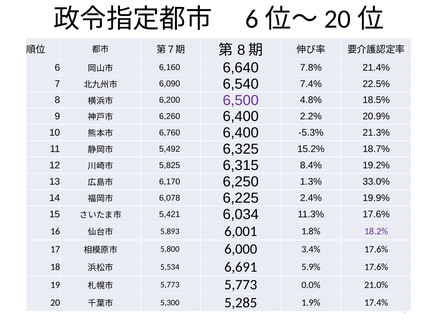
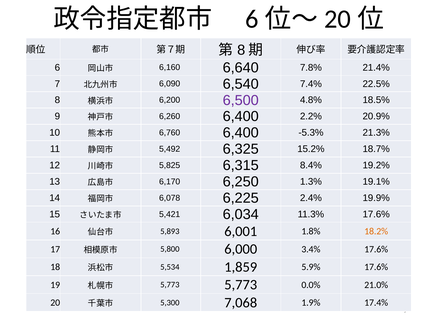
33.0%: 33.0% -> 19.1% (376, 182)
18.2% colour: purple -> orange (376, 231)
6,691: 6,691 -> 1,859 (241, 267)
5,285: 5,285 -> 7,068 (241, 302)
